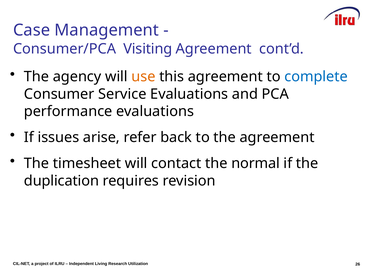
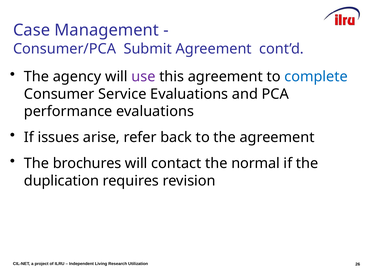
Visiting: Visiting -> Submit (148, 49)
use colour: orange -> purple (144, 77)
timesheet: timesheet -> brochures (87, 164)
